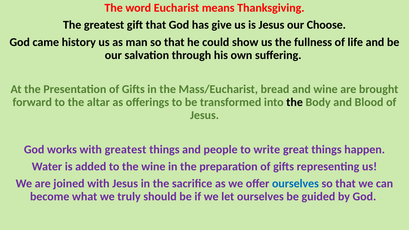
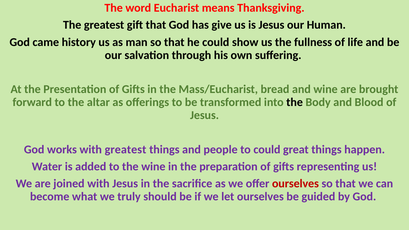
Choose: Choose -> Human (326, 25)
to write: write -> could (267, 149)
ourselves colour: blue -> red (295, 184)
